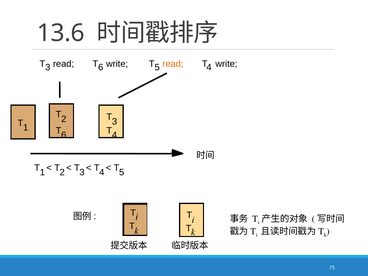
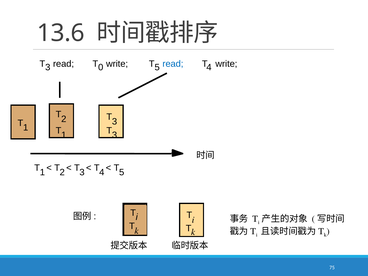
6: 6 -> 0 (101, 67)
read colour: orange -> blue (173, 64)
6: 6 -> 1 (64, 135)
4: 4 -> 3 (115, 135)
